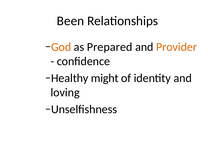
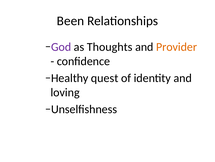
God colour: orange -> purple (61, 47)
Prepared: Prepared -> Thoughts (110, 47)
might: might -> quest (105, 78)
